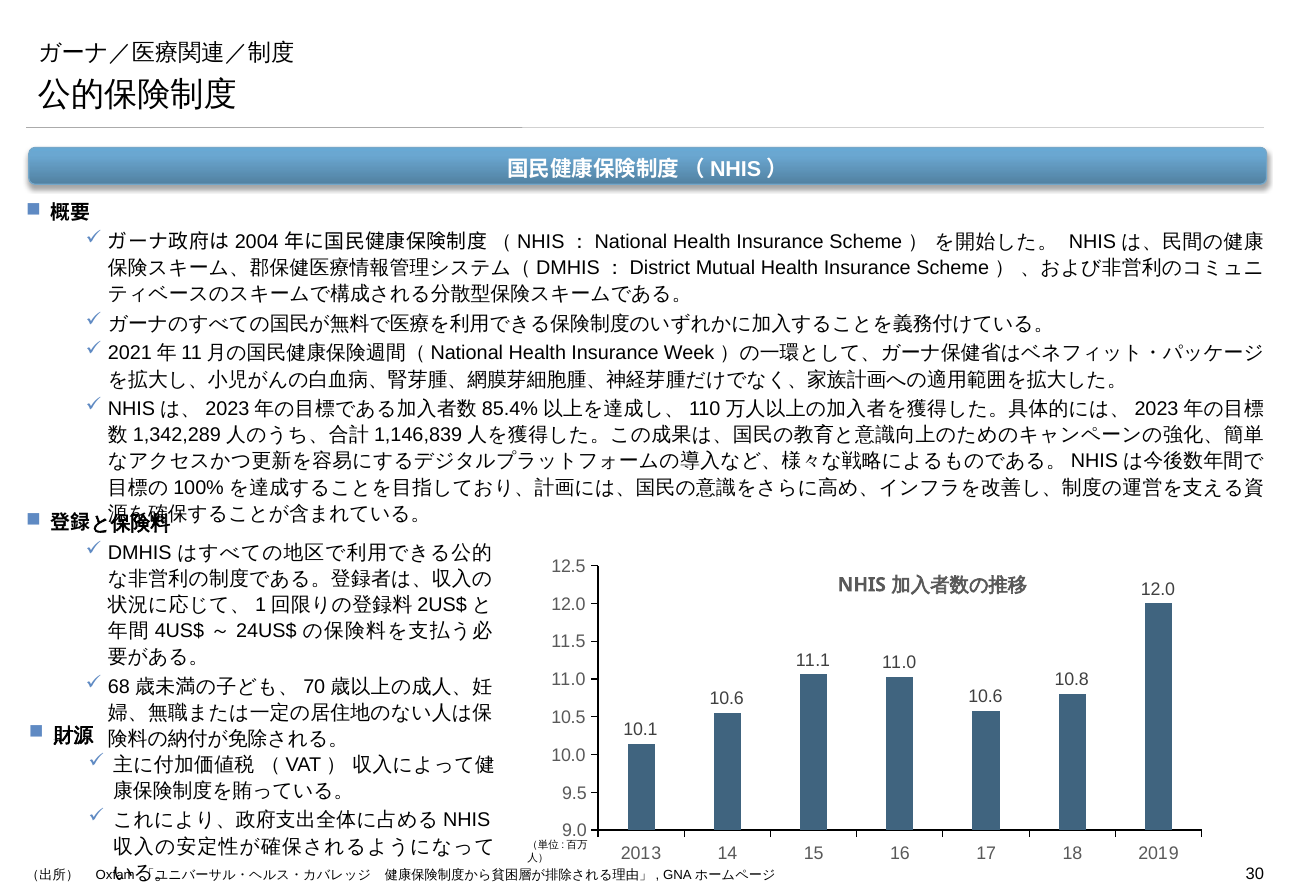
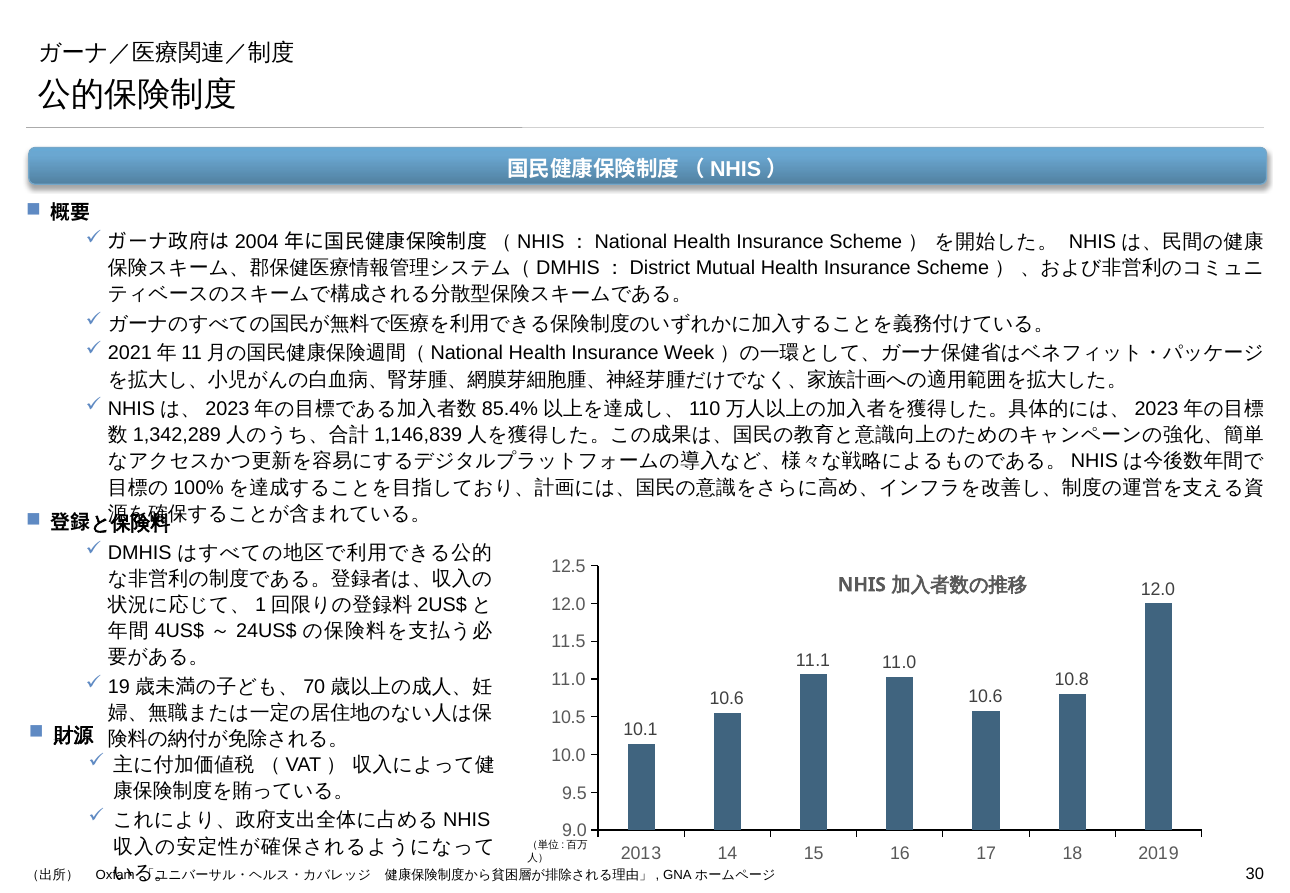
68: 68 -> 19 (119, 687)
